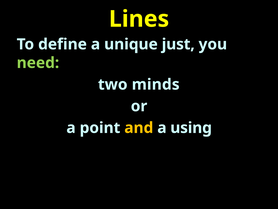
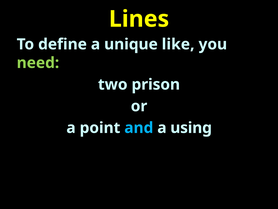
just: just -> like (178, 44)
minds: minds -> prison (156, 84)
and colour: yellow -> light blue (139, 128)
